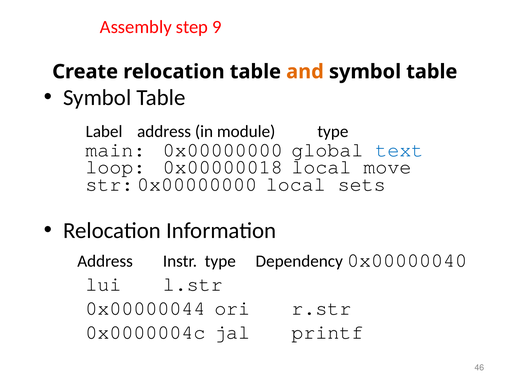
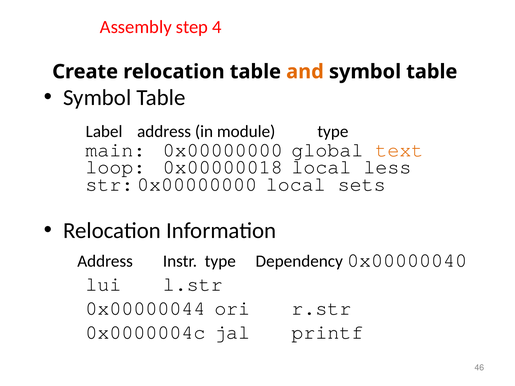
9: 9 -> 4 (217, 27)
text colour: blue -> orange (400, 150)
move: move -> less (388, 167)
